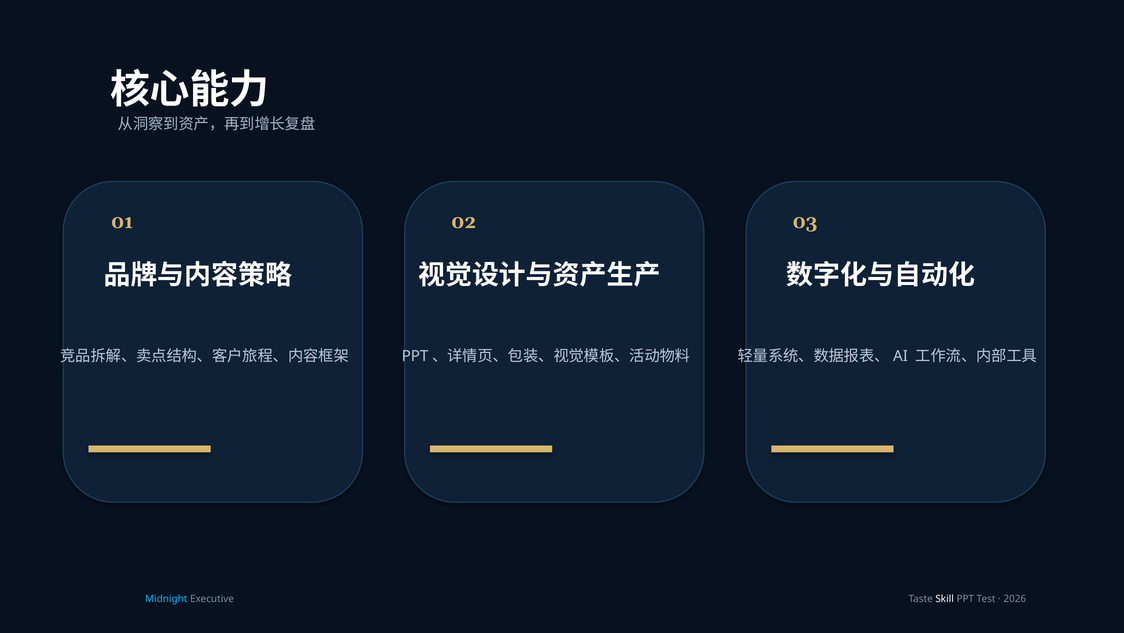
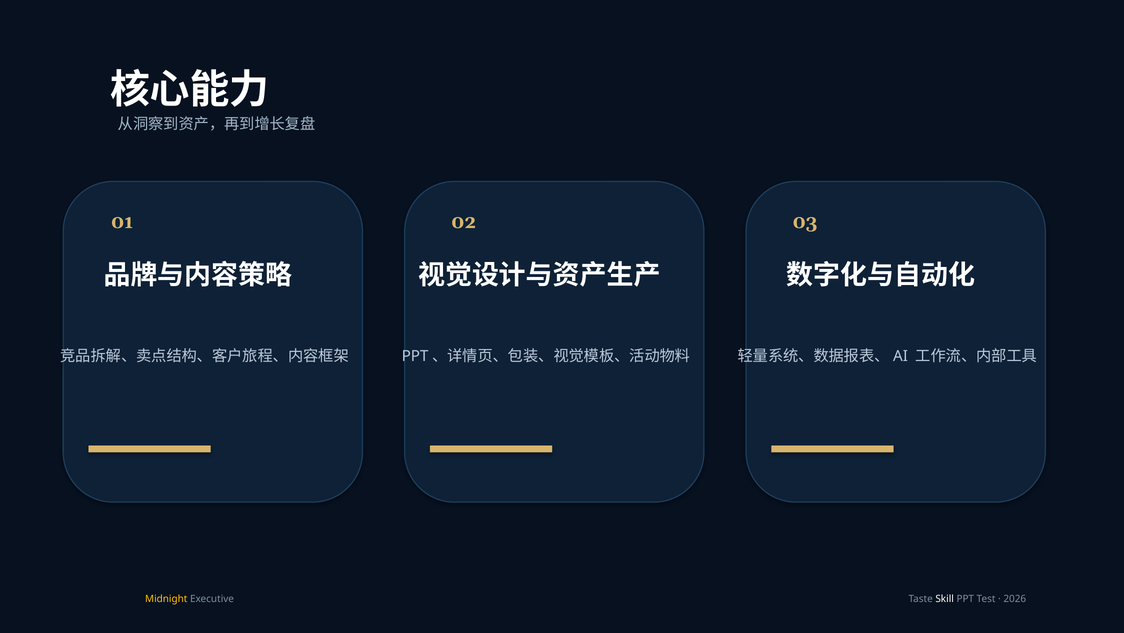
Midnight colour: light blue -> yellow (166, 598)
